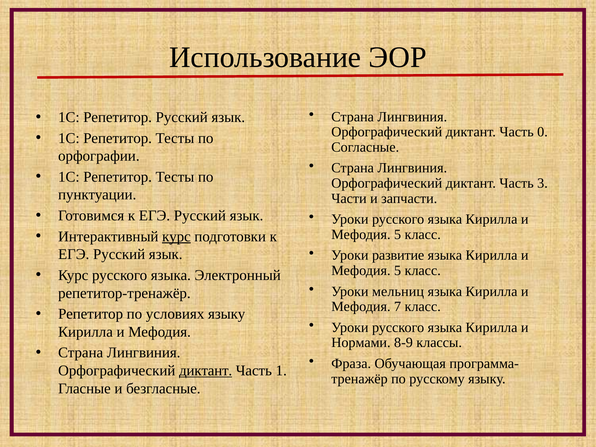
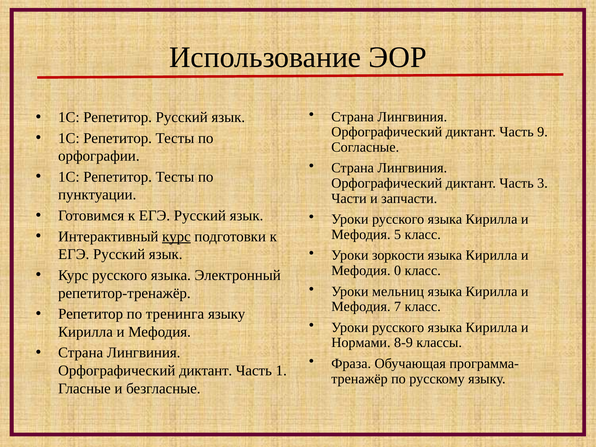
0: 0 -> 9 (542, 132)
развитие: развитие -> зоркости (398, 255)
5: 5 -> 0 (398, 271)
условиях: условиях -> тренинга (175, 314)
диктант underline: present -> none (206, 371)
